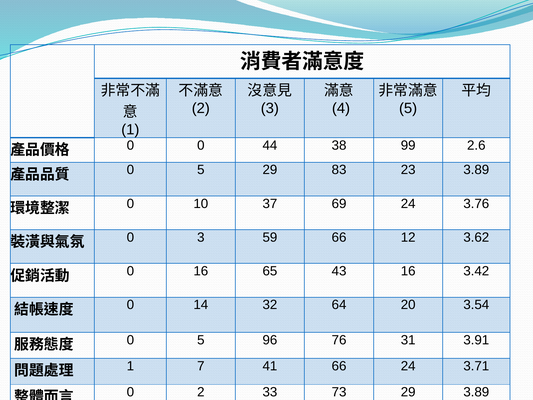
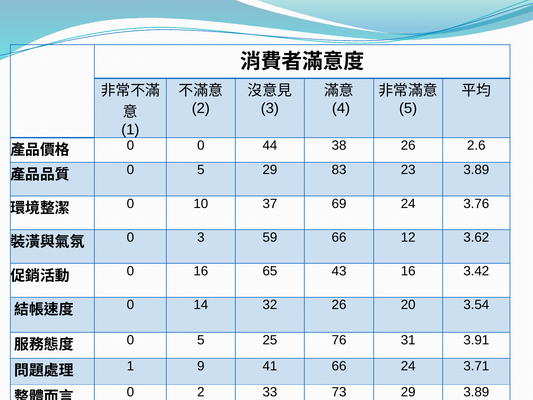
38 99: 99 -> 26 (408, 145)
32 64: 64 -> 26 (339, 305)
96: 96 -> 25 (270, 340)
7: 7 -> 9 (201, 366)
